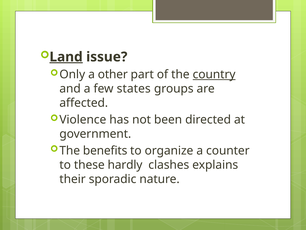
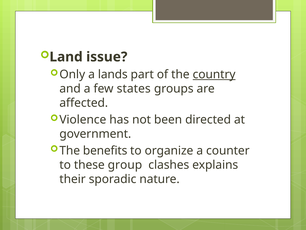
Land underline: present -> none (66, 57)
other: other -> lands (113, 74)
hardly: hardly -> group (125, 165)
